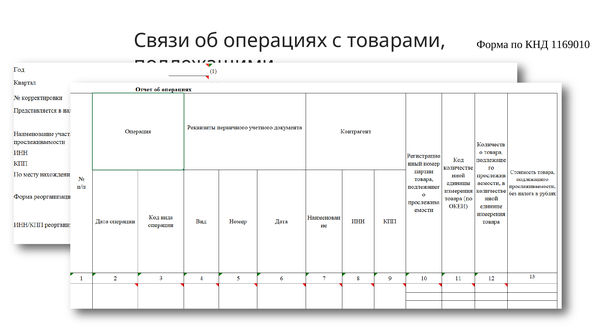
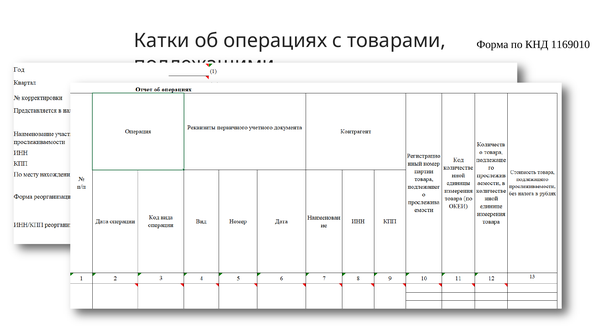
Связи: Связи -> Катки (162, 41)
